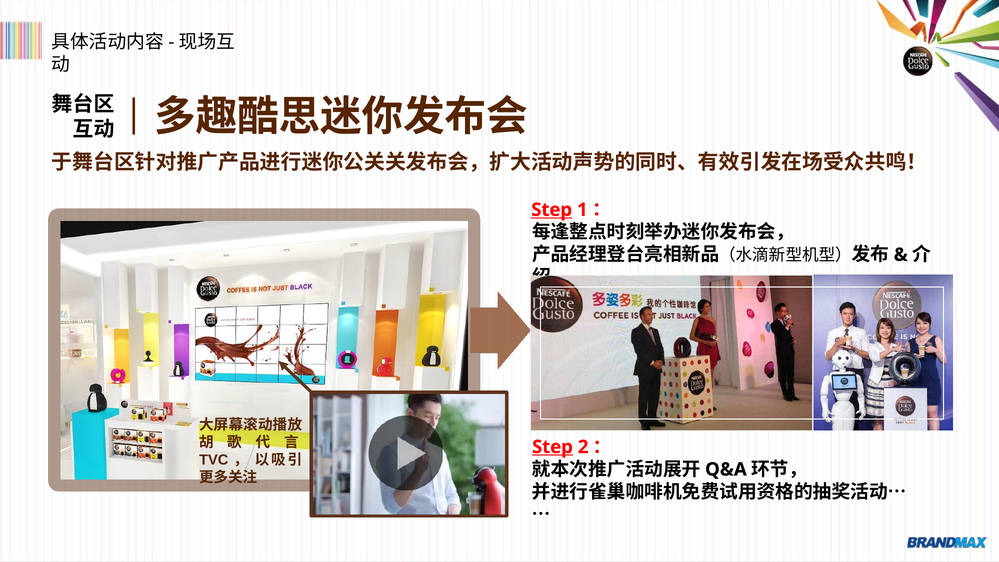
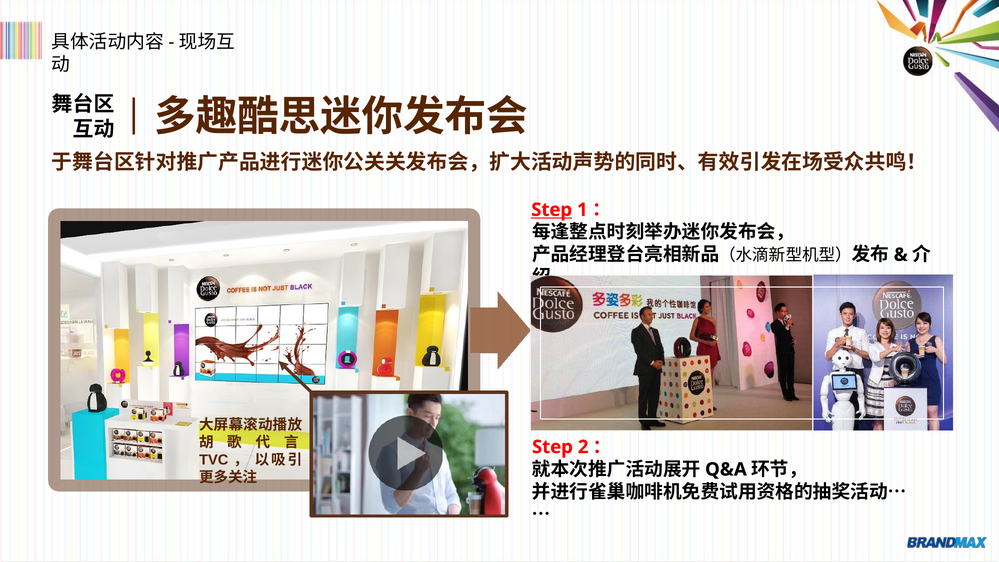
Step underline: present -> none (552, 447)
